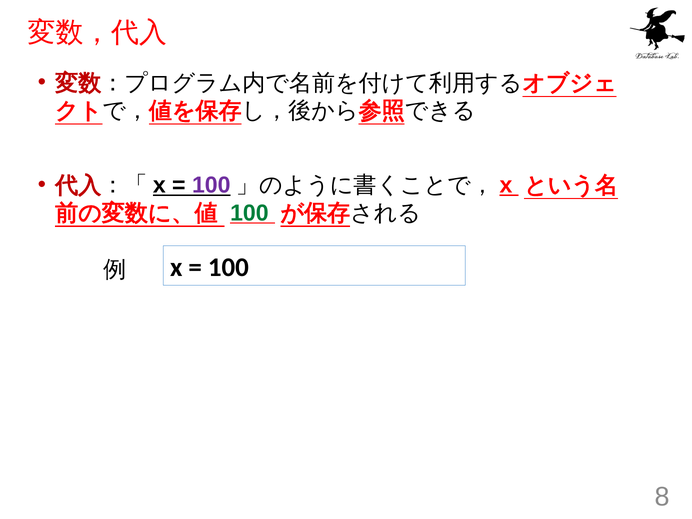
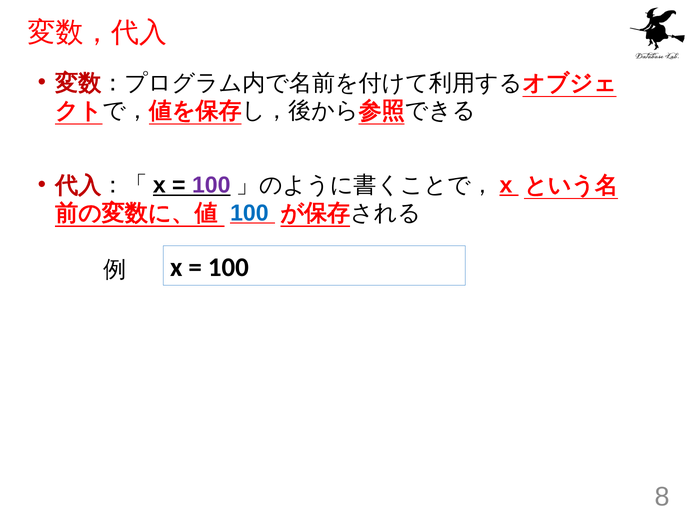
100 colour: green -> blue (249, 213)
